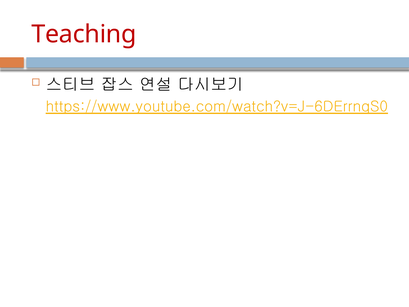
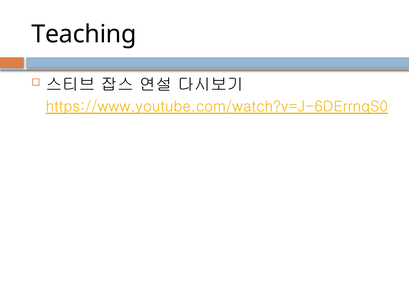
Teaching colour: red -> black (84, 34)
